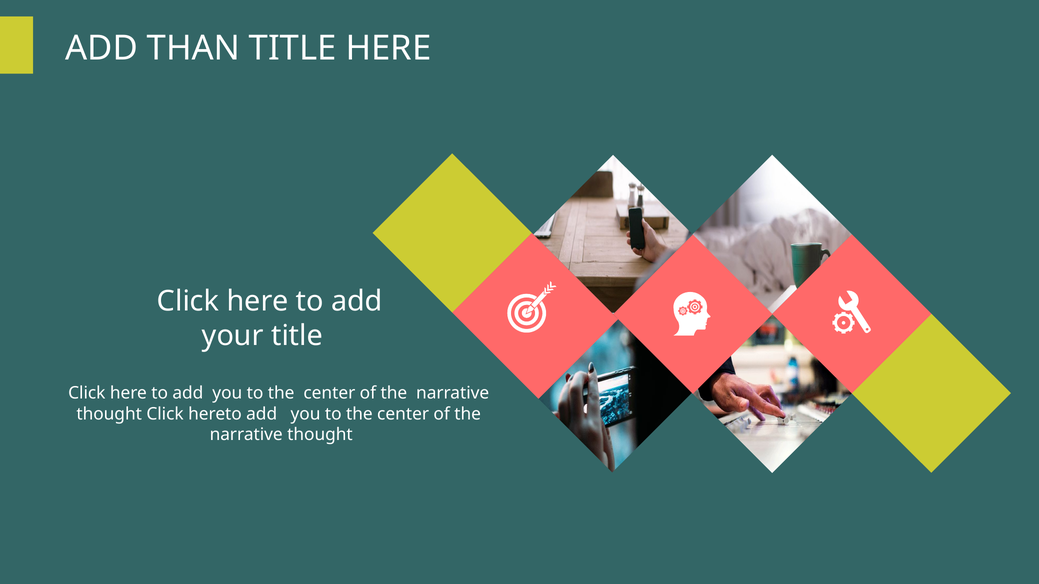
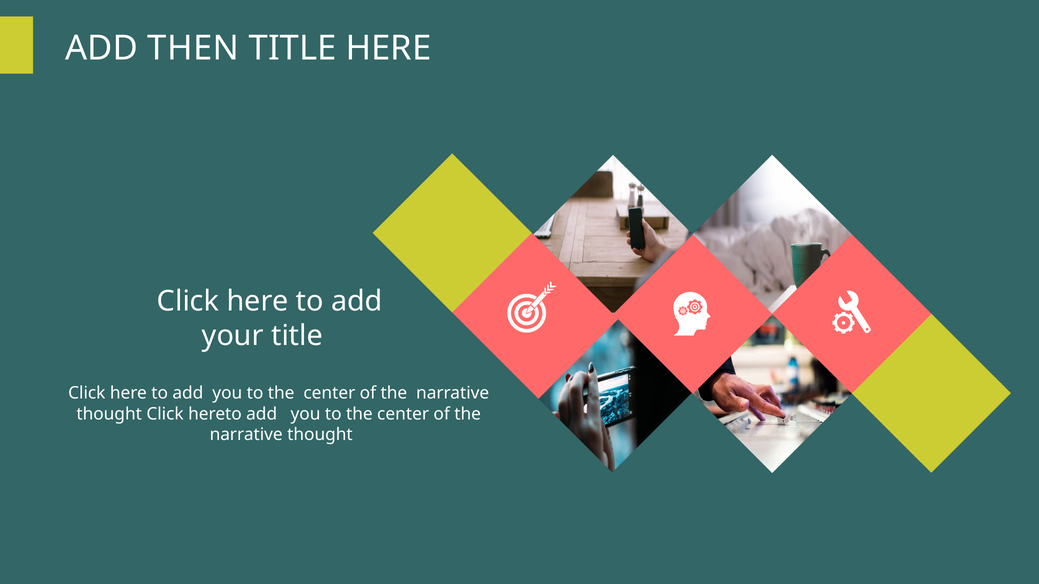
THAN: THAN -> THEN (193, 48)
